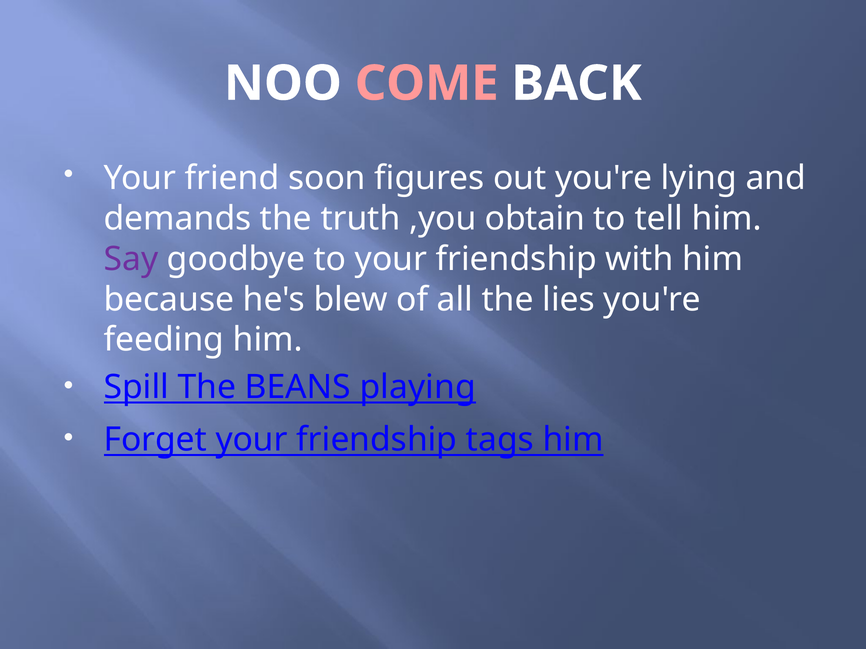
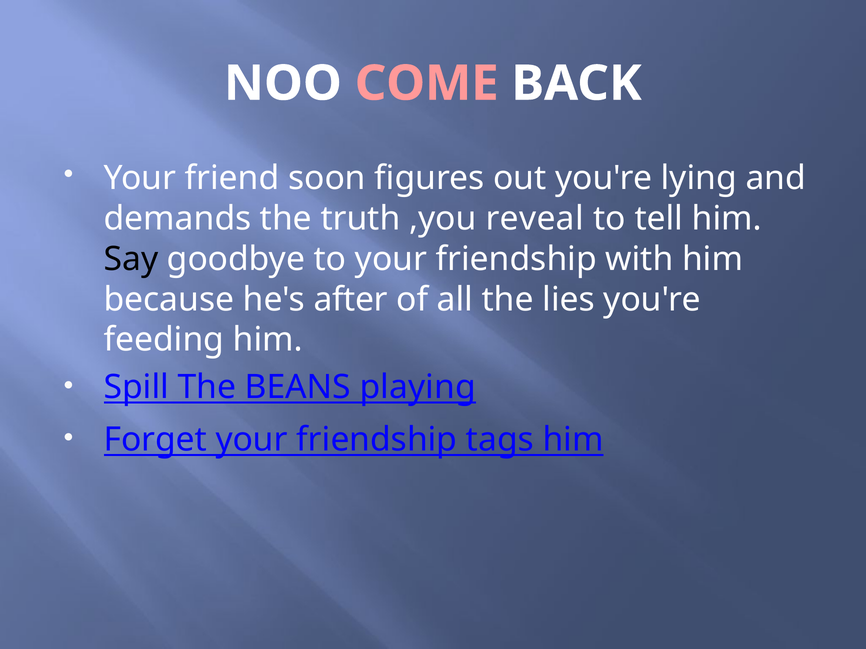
obtain: obtain -> reveal (535, 219)
Say colour: purple -> black (131, 259)
blew: blew -> after (351, 300)
